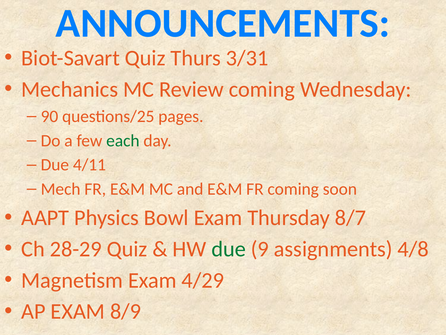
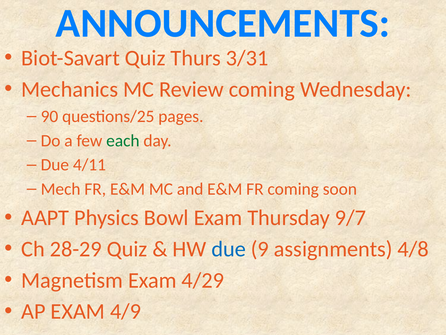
8/7: 8/7 -> 9/7 (350, 217)
due colour: green -> blue (229, 249)
8/9: 8/9 -> 4/9 (126, 311)
